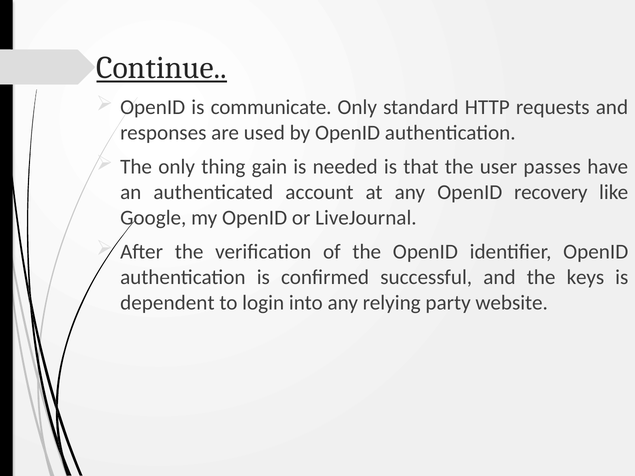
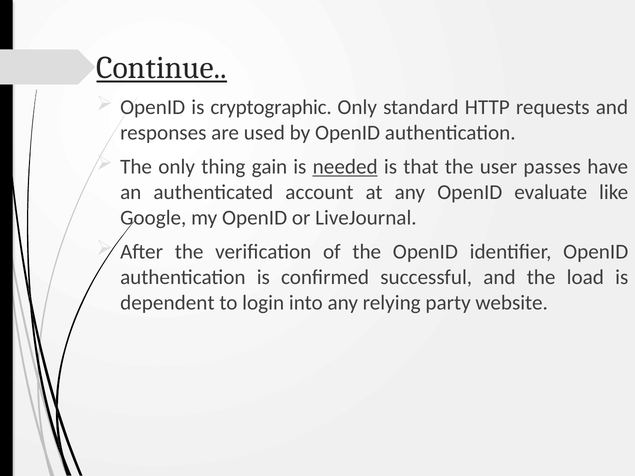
communicate: communicate -> cryptographic (271, 107)
needed underline: none -> present (345, 167)
recovery: recovery -> evaluate (551, 192)
keys: keys -> load (585, 277)
